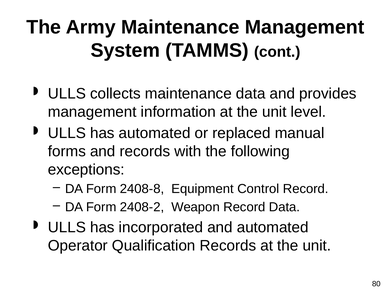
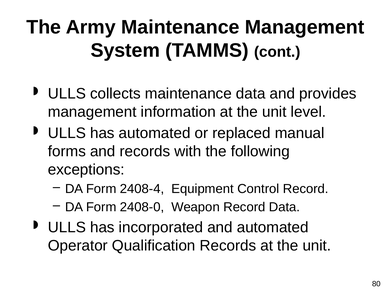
2408-8: 2408-8 -> 2408-4 (142, 189)
2408-2: 2408-2 -> 2408-0 (142, 207)
